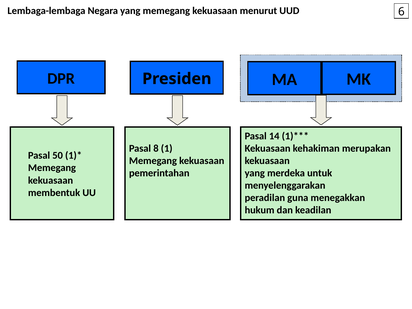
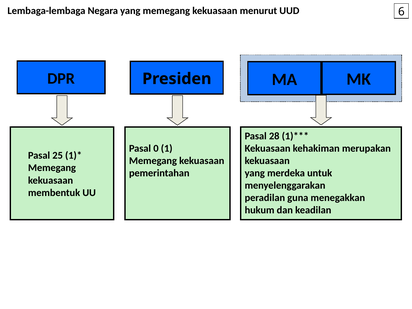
14: 14 -> 28 (274, 136)
8: 8 -> 0 (156, 148)
50: 50 -> 25 (58, 156)
